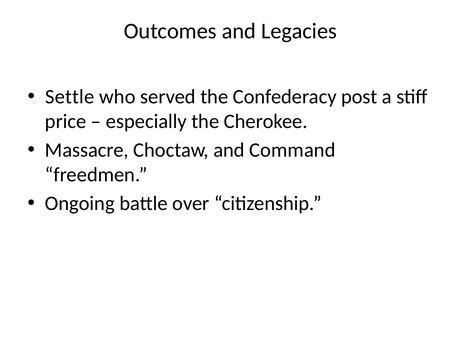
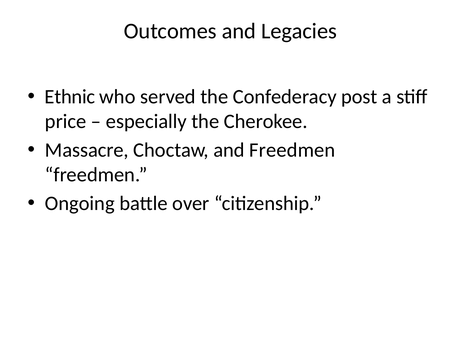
Settle: Settle -> Ethnic (70, 97)
and Command: Command -> Freedmen (292, 150)
